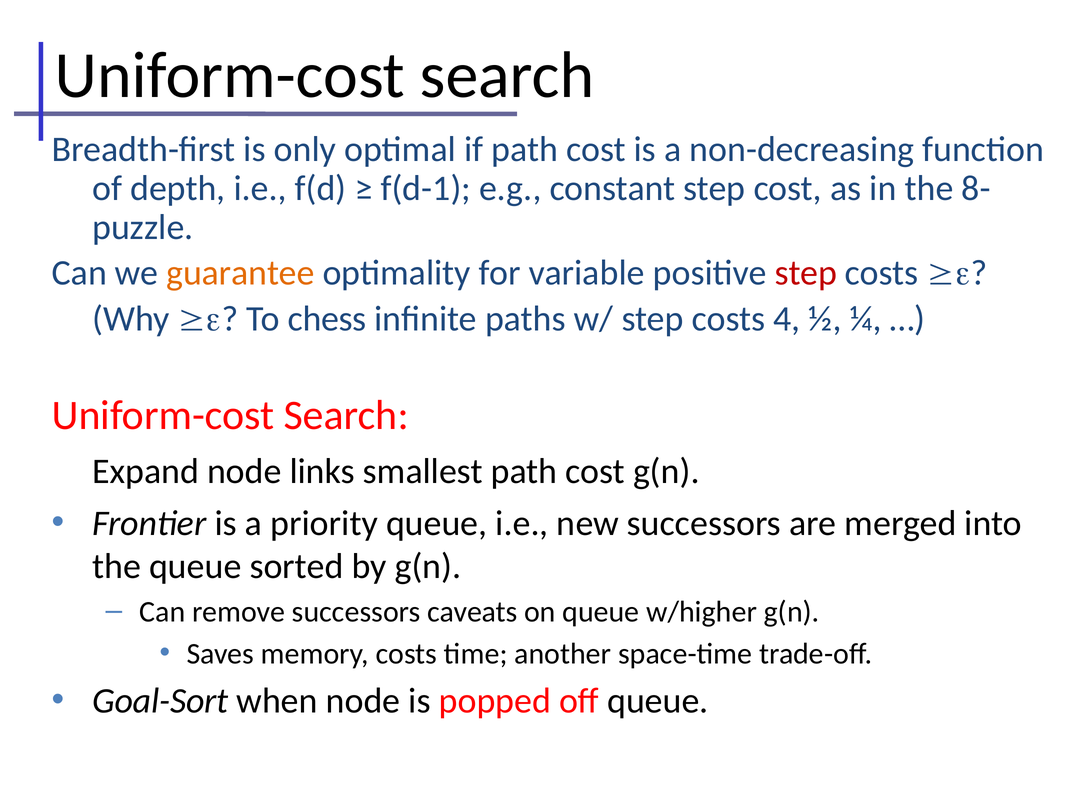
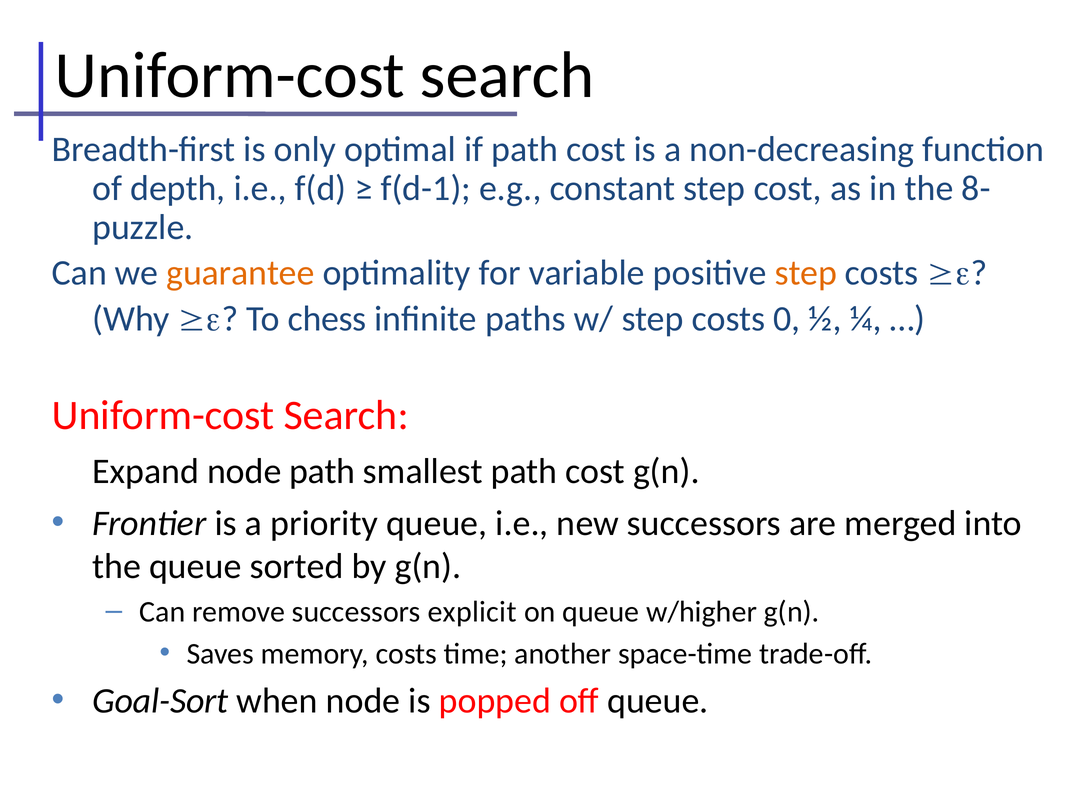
step colour: red -> orange (806, 273)
4: 4 -> 0 (787, 319)
node links: links -> path (322, 471)
caveats: caveats -> explicit (472, 611)
